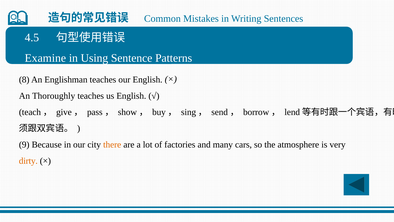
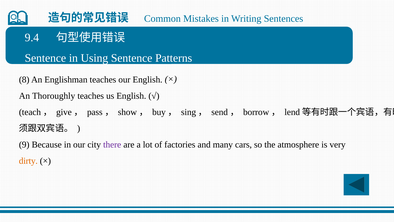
4.5: 4.5 -> 9.4 (32, 37)
Examine: Examine -> Sentence (45, 58)
there colour: orange -> purple (112, 144)
